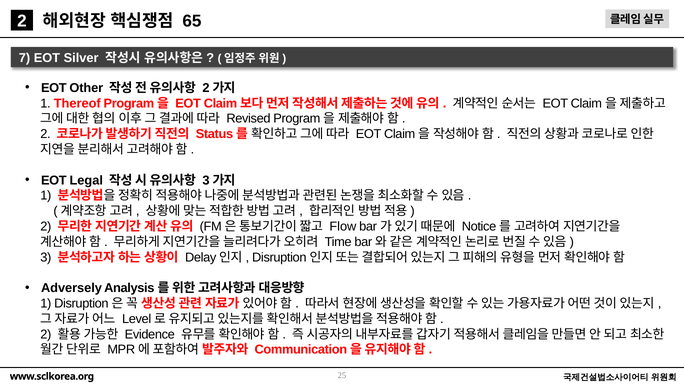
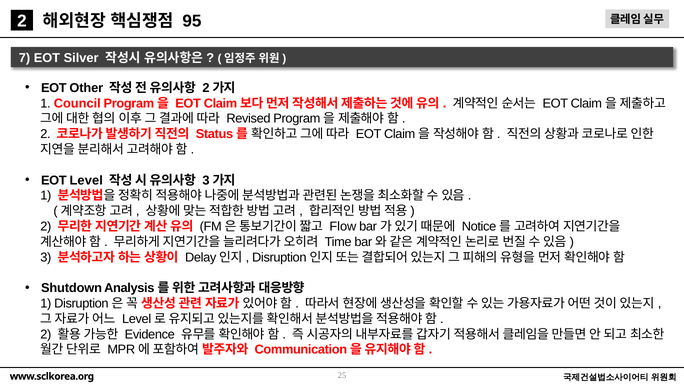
65: 65 -> 95 (192, 21)
Thereof: Thereof -> Council (77, 103)
Legal: Legal -> Level (86, 180)
Adversely: Adversely -> Shutdown (72, 288)
